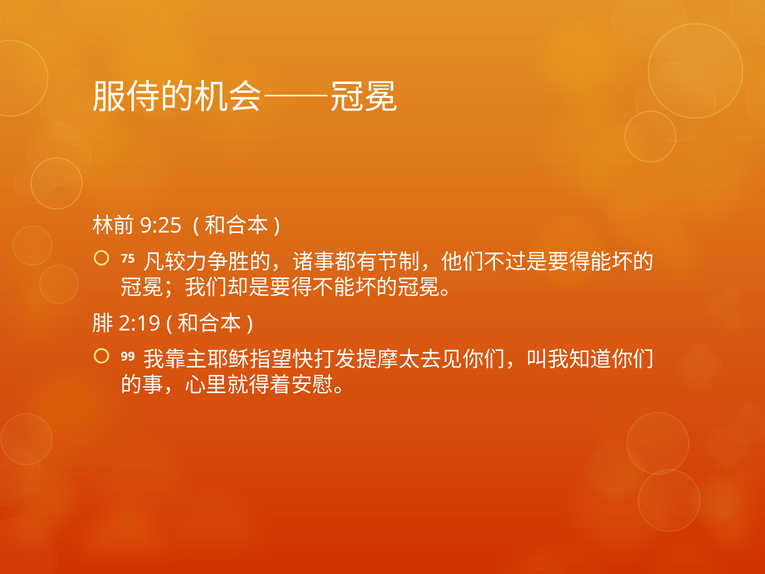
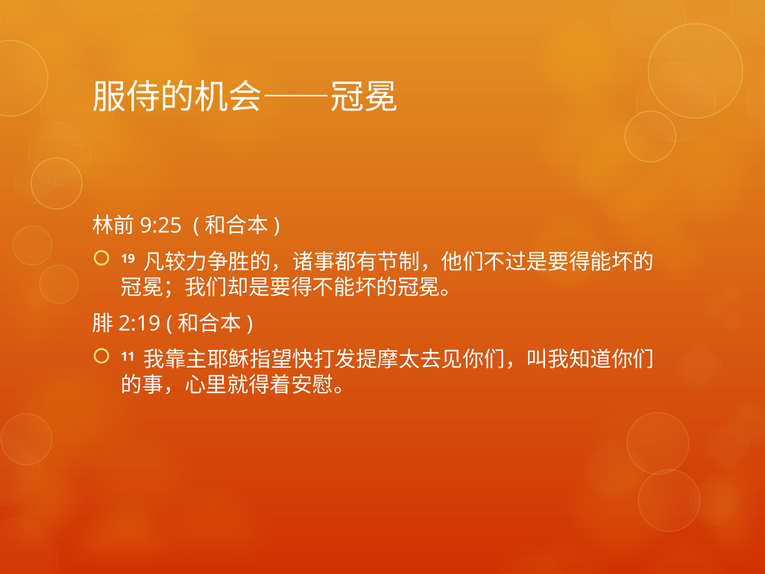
75: 75 -> 19 (128, 259)
99: 99 -> 11 (128, 356)
